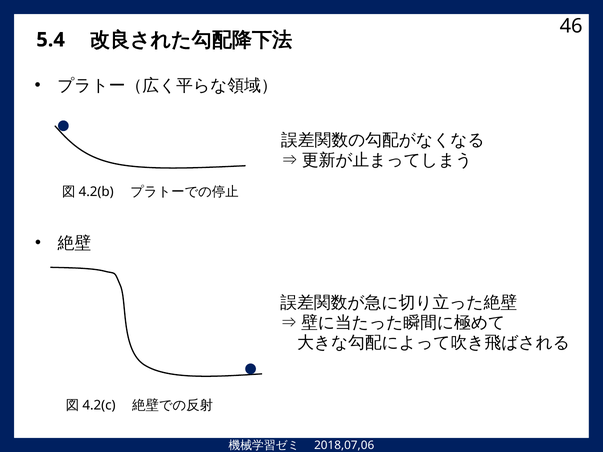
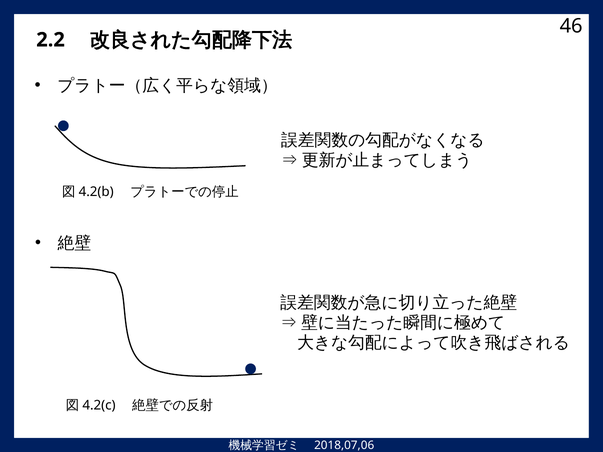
5.4: 5.4 -> 2.2 (51, 40)
